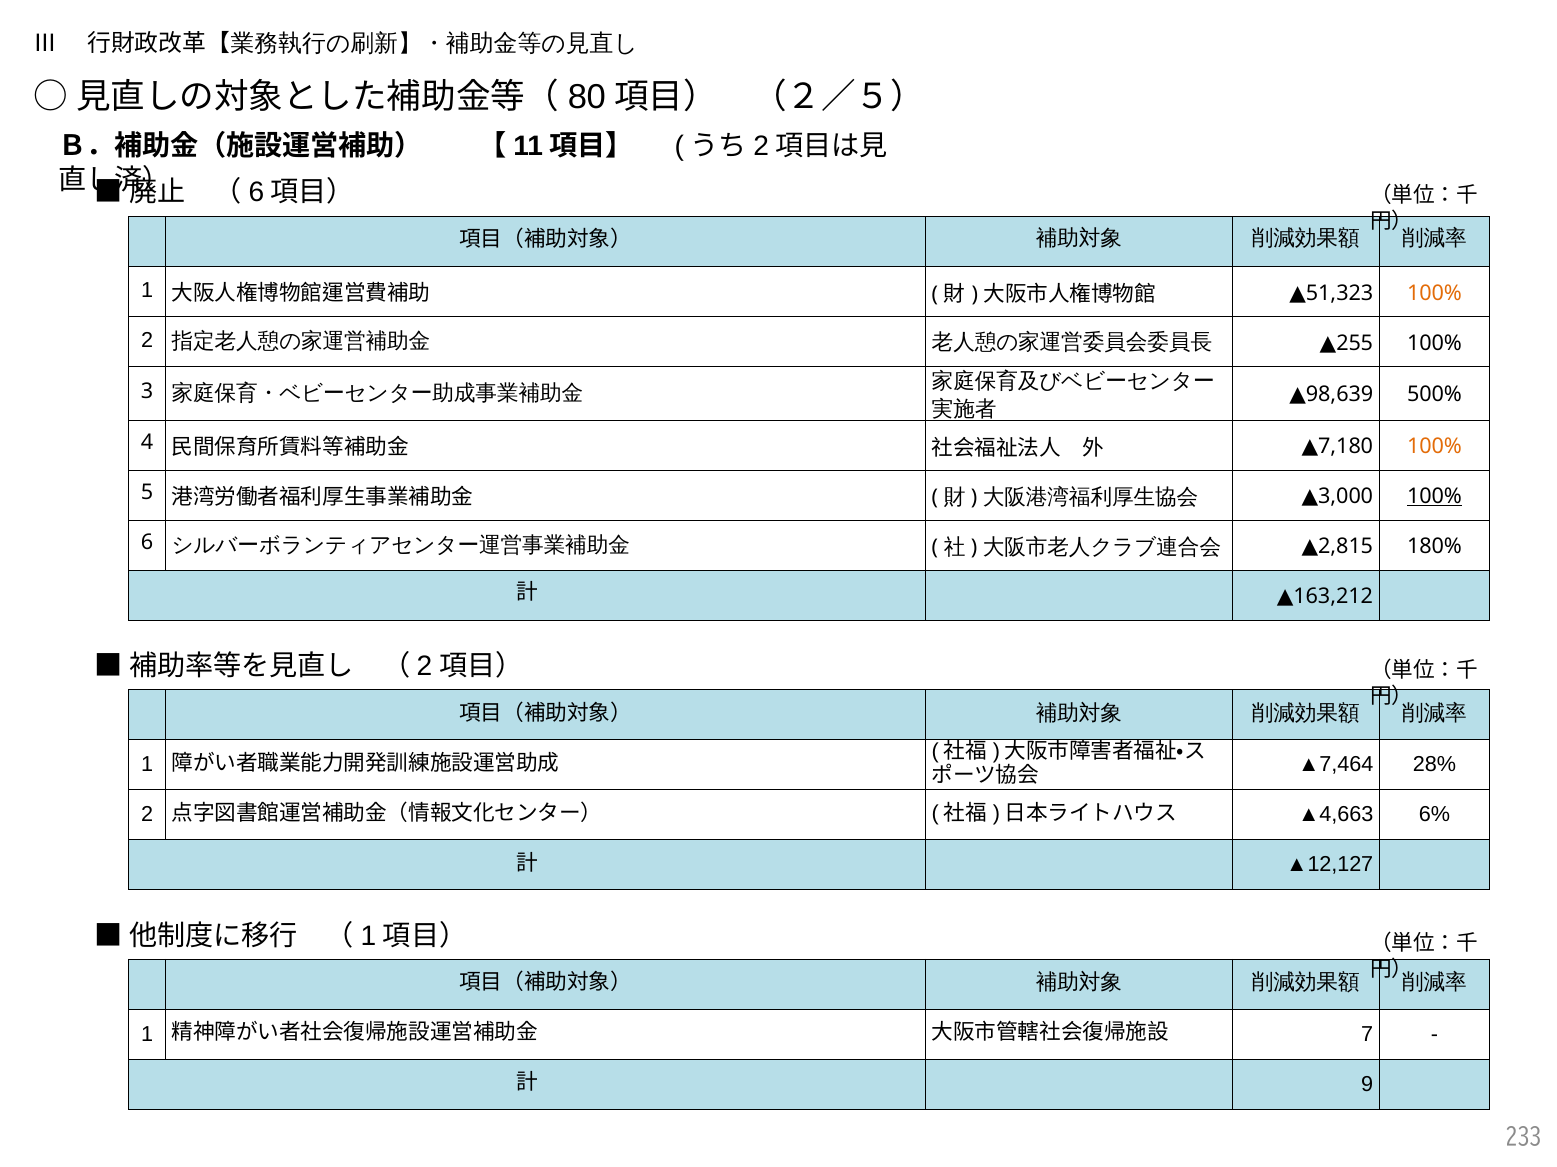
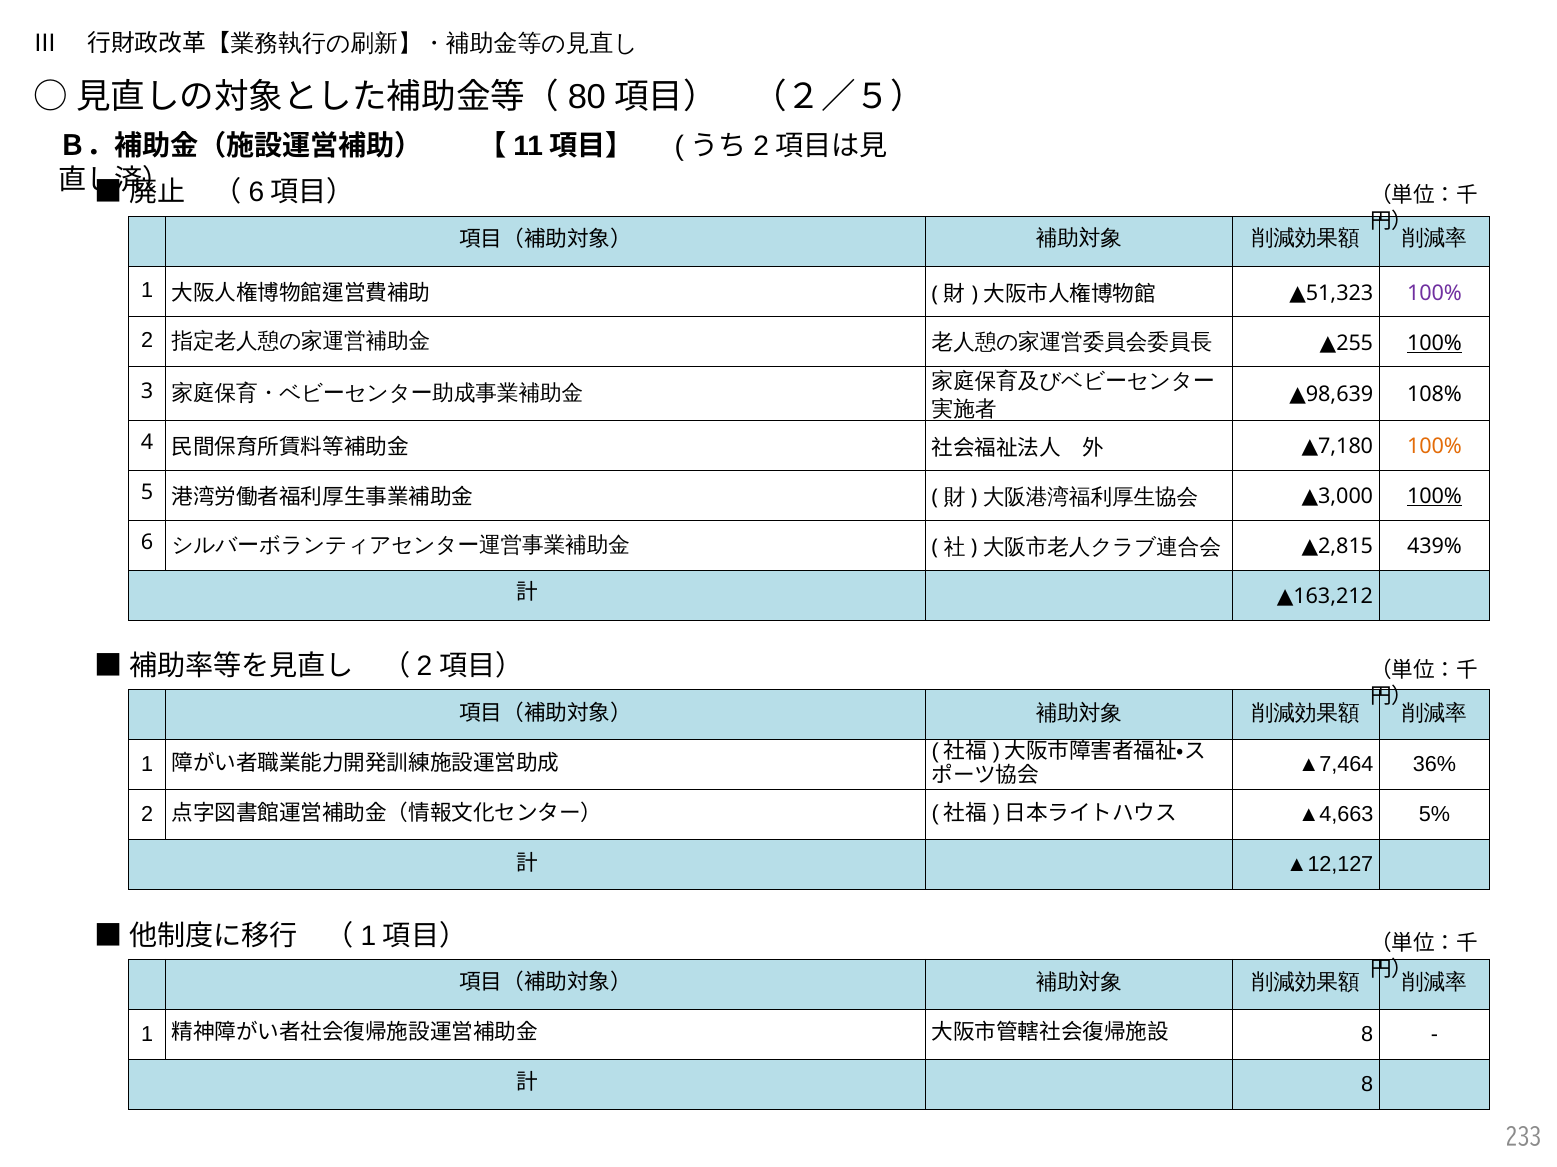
100% colour: orange -> purple (1435, 293)
100% underline: none -> present (1435, 343)
500%: 500% -> 108% (1435, 395)
180%: 180% -> 439% (1435, 547)
28%: 28% -> 36% (1434, 765)
6%: 6% -> 5% (1435, 815)
7: 7 -> 8 (1367, 1035)
9: 9 -> 8 (1367, 1085)
